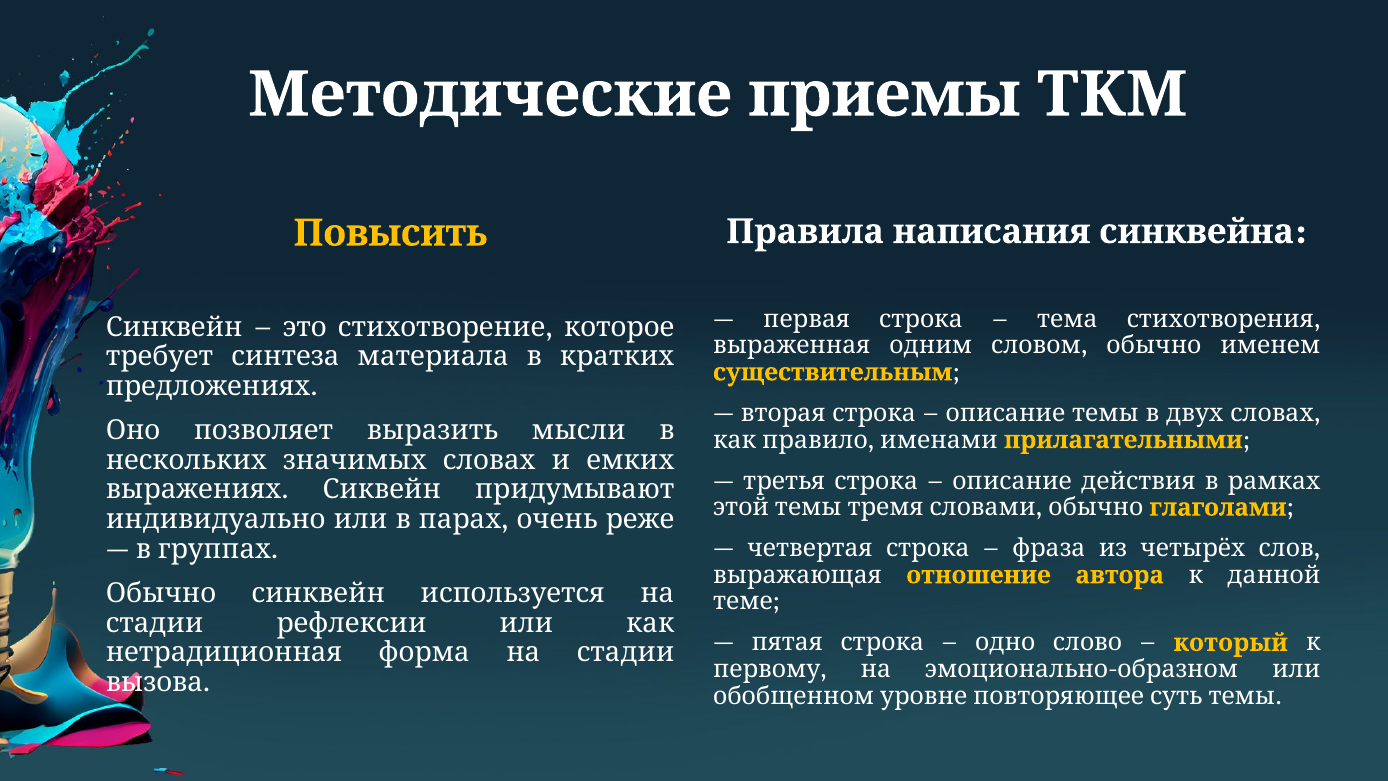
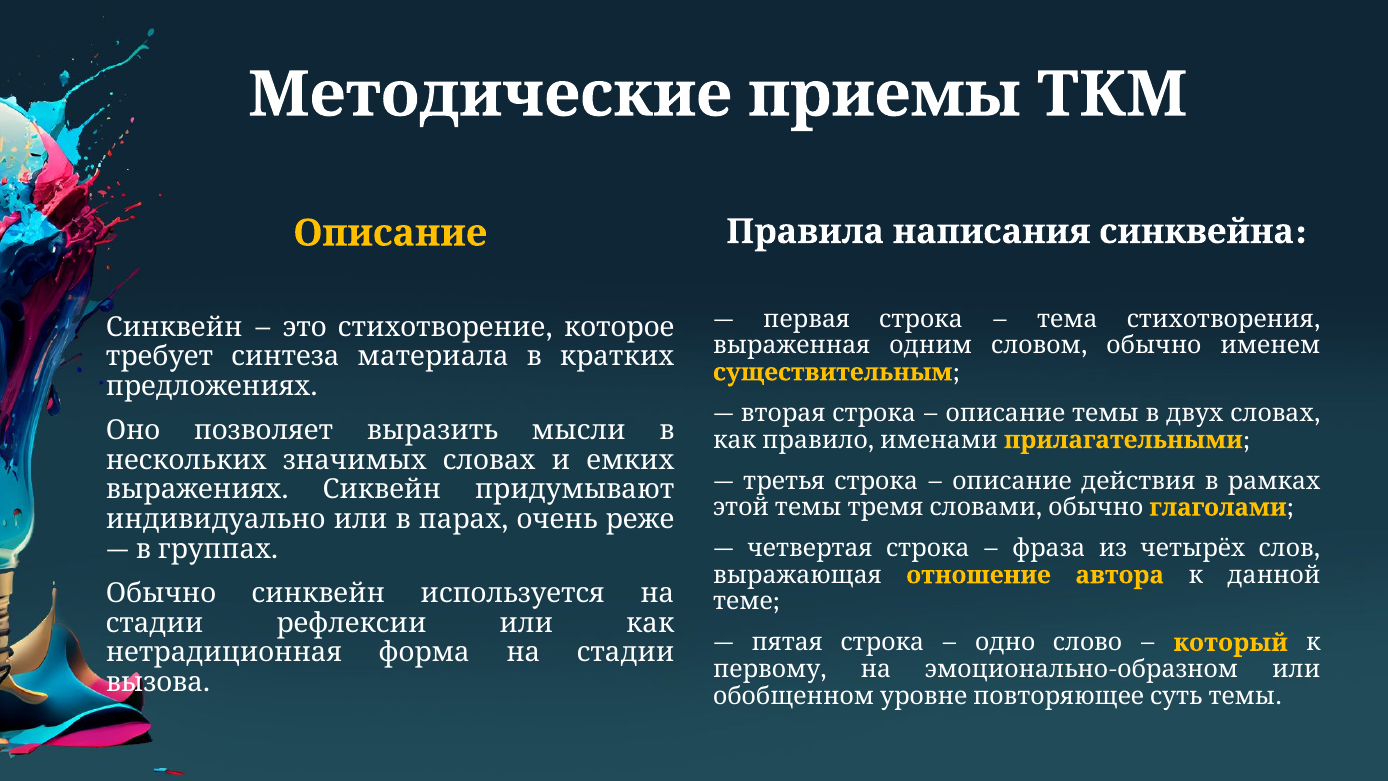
Повысить: Повысить -> Описание (390, 233)
